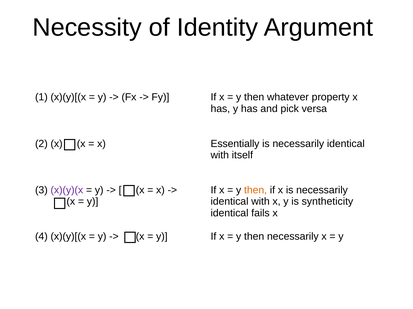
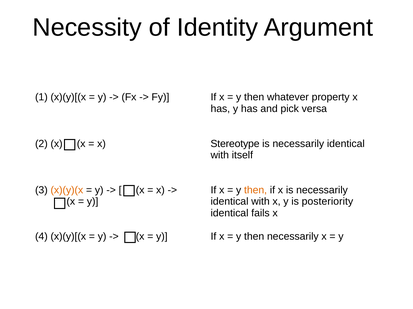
Essentially: Essentially -> Stereotype (235, 144)
x)(y)(x colour: purple -> orange (67, 190)
syntheticity: syntheticity -> posteriority (327, 202)
